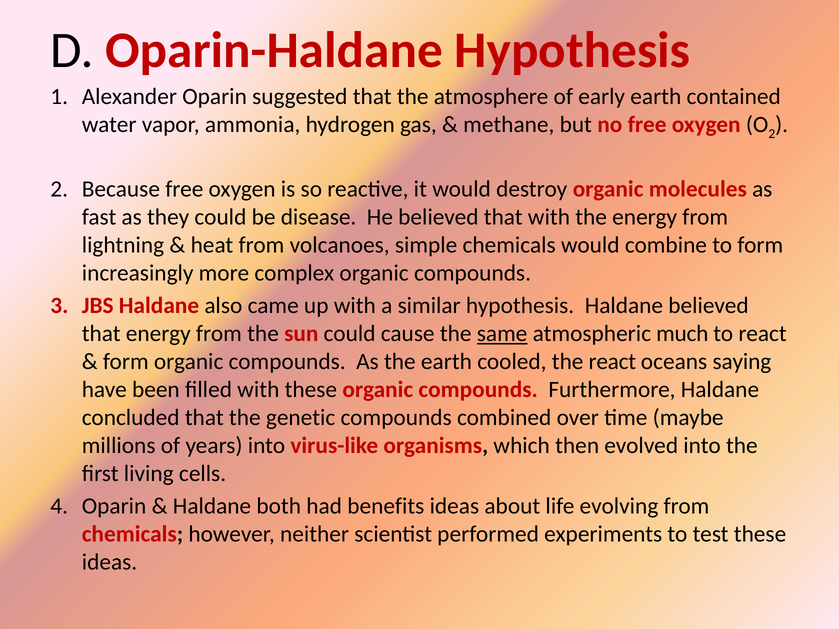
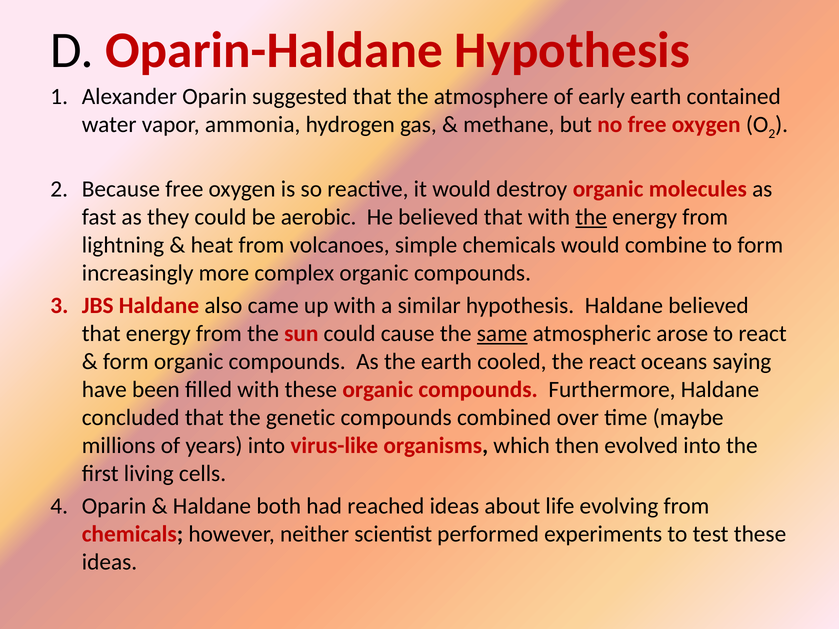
disease: disease -> aerobic (319, 217)
the underline: none -> present (591, 217)
much: much -> arose (682, 334)
benefits: benefits -> reached (386, 506)
